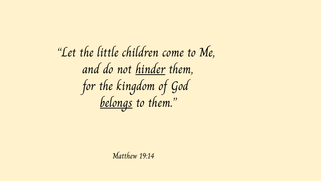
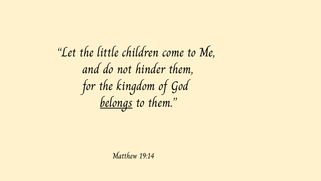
hinder underline: present -> none (150, 69)
